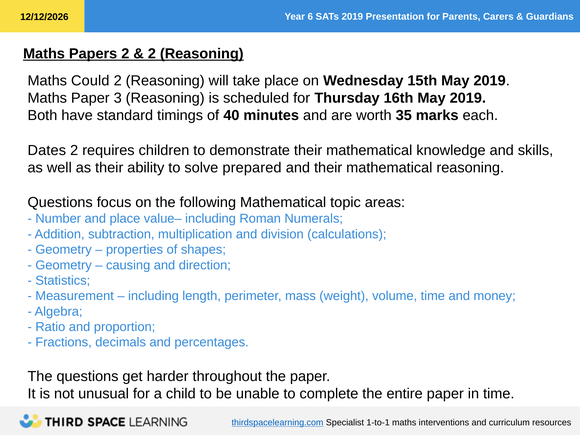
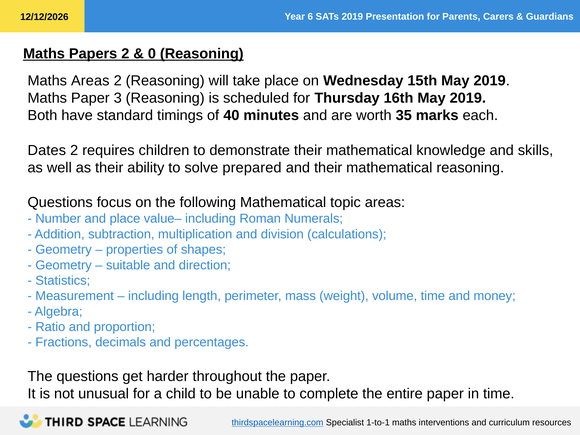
2: 2 -> 0 (152, 54)
Maths Could: Could -> Areas (90, 81)
causing: causing -> suitable (128, 265)
